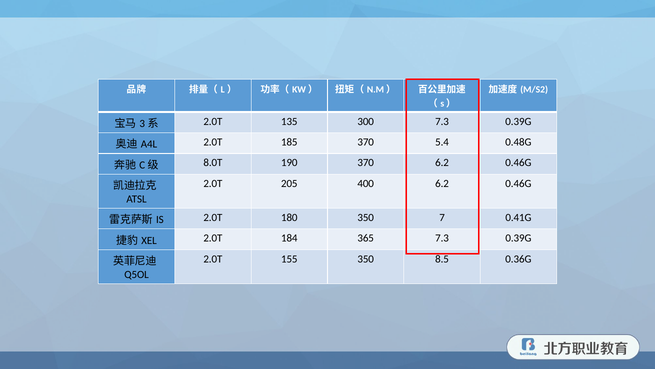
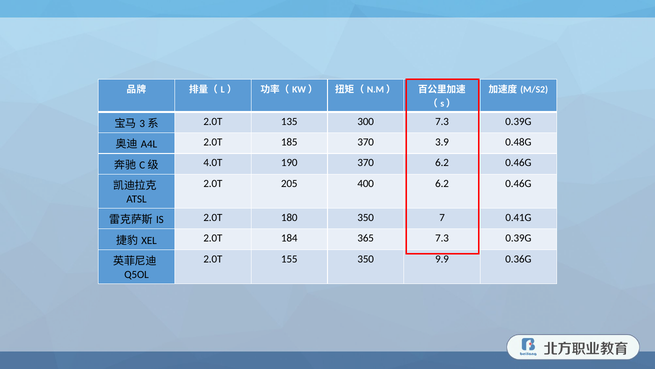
5.4: 5.4 -> 3.9 (442, 142)
8.0T: 8.0T -> 4.0T (213, 163)
8.5: 8.5 -> 9.9 (442, 259)
